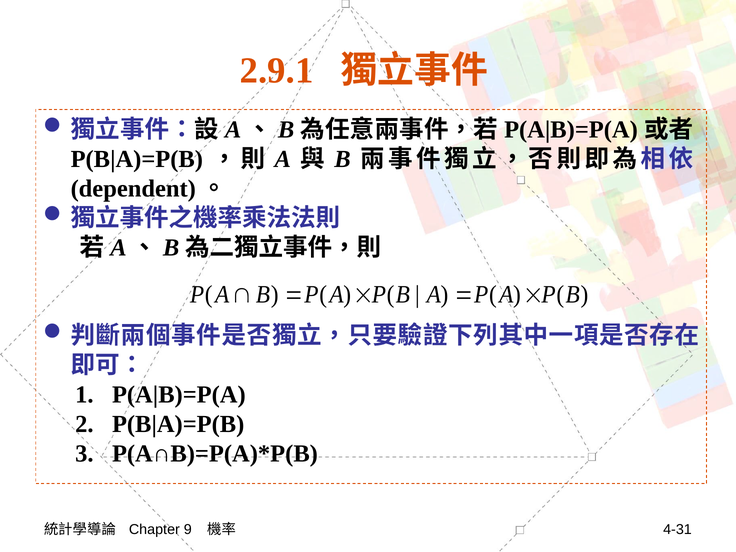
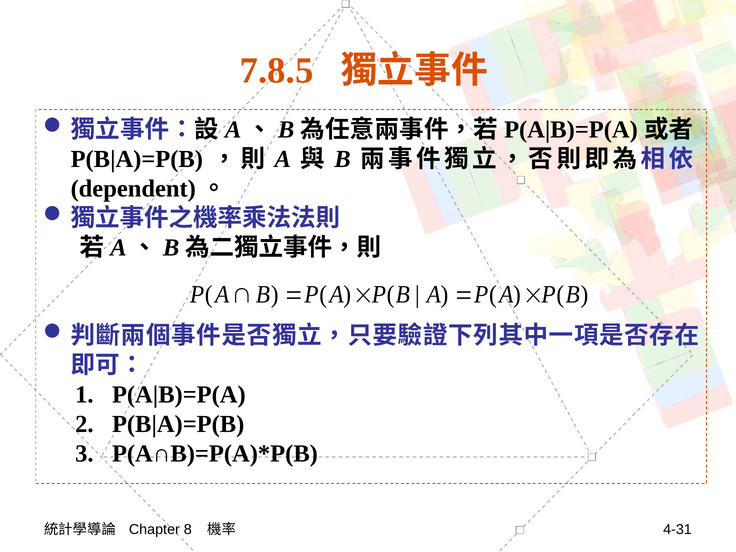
2.9.1: 2.9.1 -> 7.8.5 (277, 71)
9: 9 -> 8 (188, 529)
